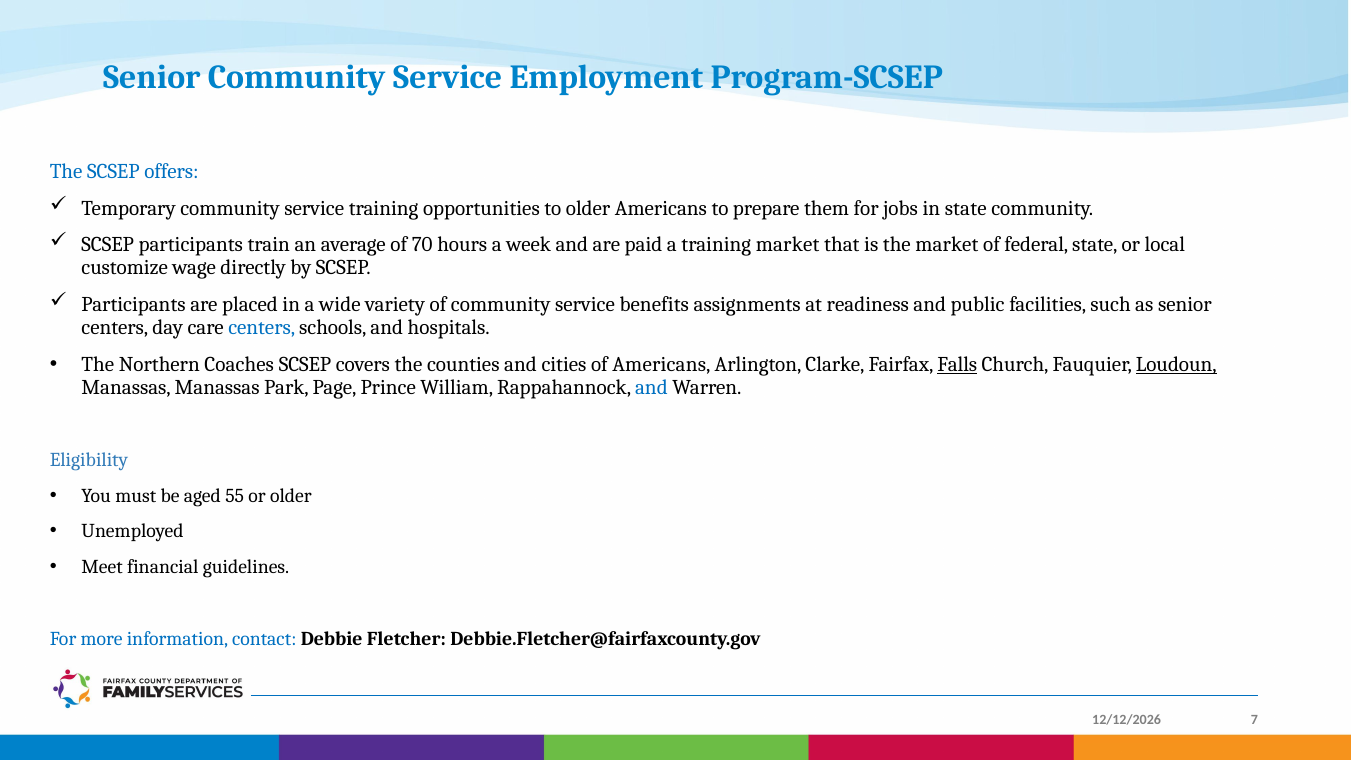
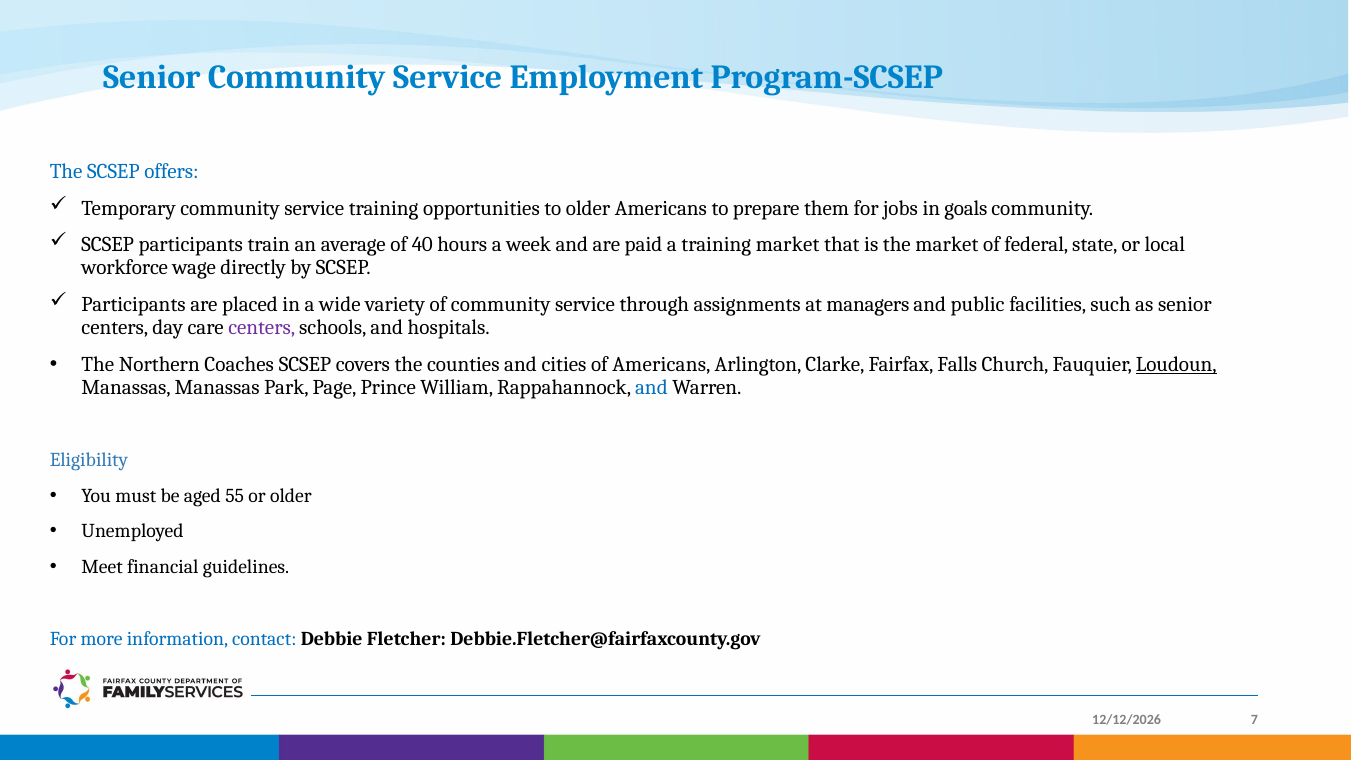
in state: state -> goals (966, 208)
70: 70 -> 40 (422, 245)
customize: customize -> workforce (125, 268)
benefits: benefits -> through (654, 305)
readiness: readiness -> managers (868, 305)
centers colour: blue -> purple (262, 328)
Falls underline: present -> none (957, 364)
